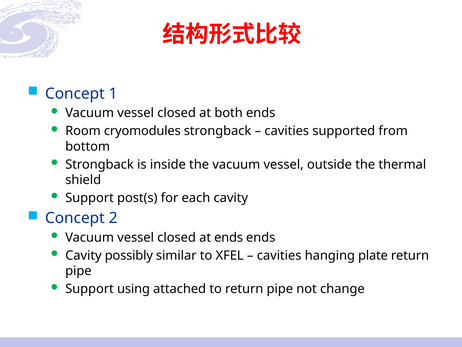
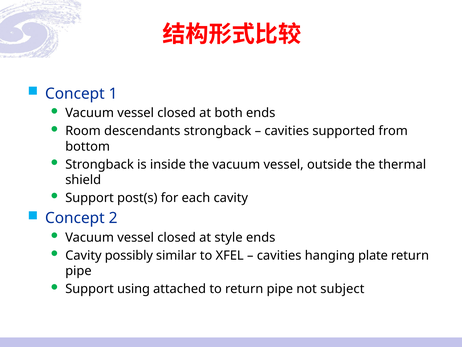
cryomodules: cryomodules -> descendants (142, 131)
at ends: ends -> style (229, 237)
change: change -> subject (342, 289)
